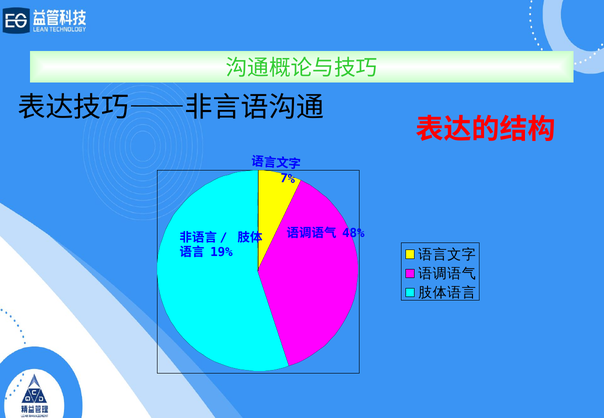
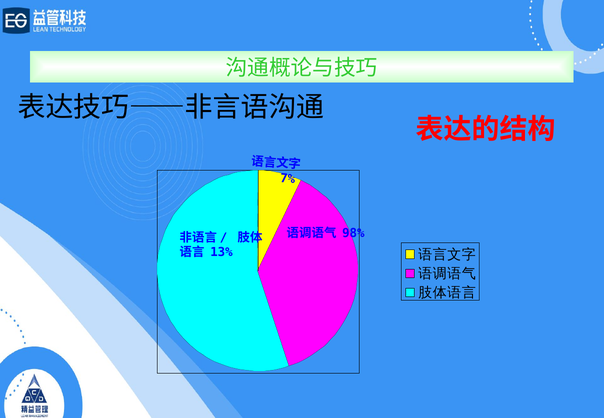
48%: 48% -> 98% (353, 233)
19%: 19% -> 13% (221, 252)
